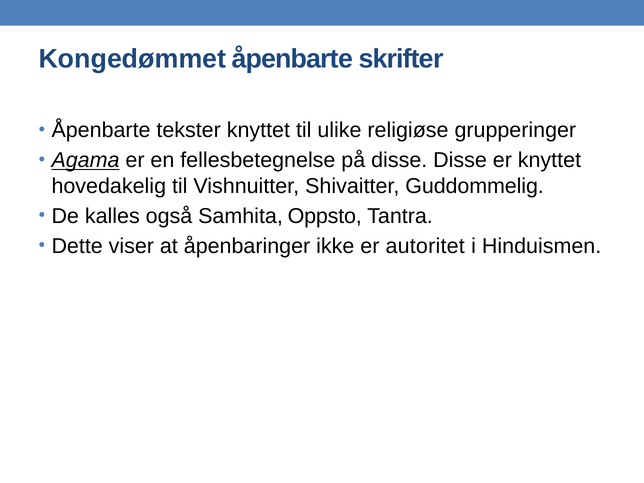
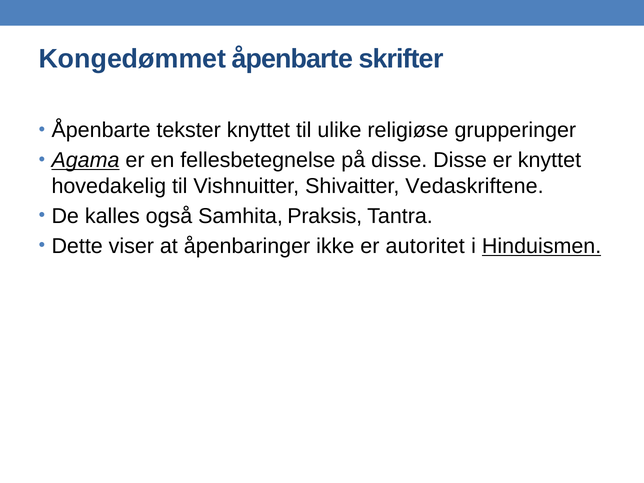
Guddommelig: Guddommelig -> Vedaskriftene (474, 186)
Oppsto: Oppsto -> Praksis (325, 216)
Hinduismen underline: none -> present (542, 246)
